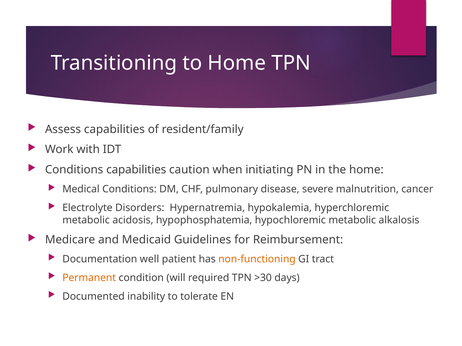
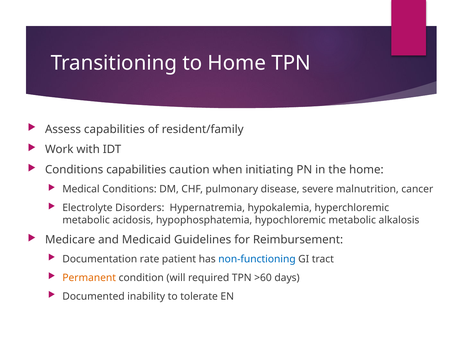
well: well -> rate (150, 259)
non-functioning colour: orange -> blue (257, 259)
>30: >30 -> >60 (263, 278)
